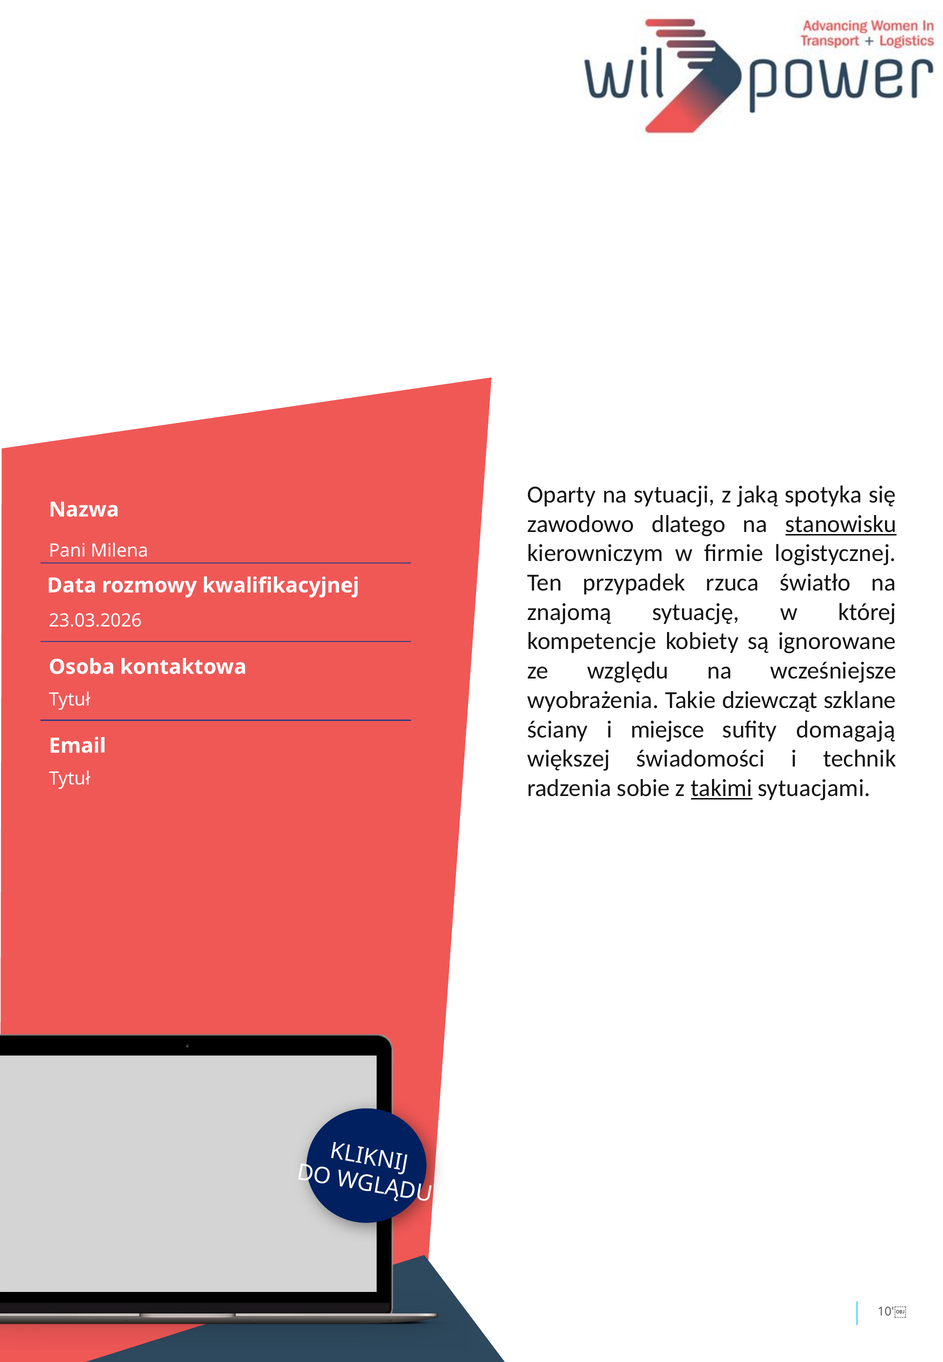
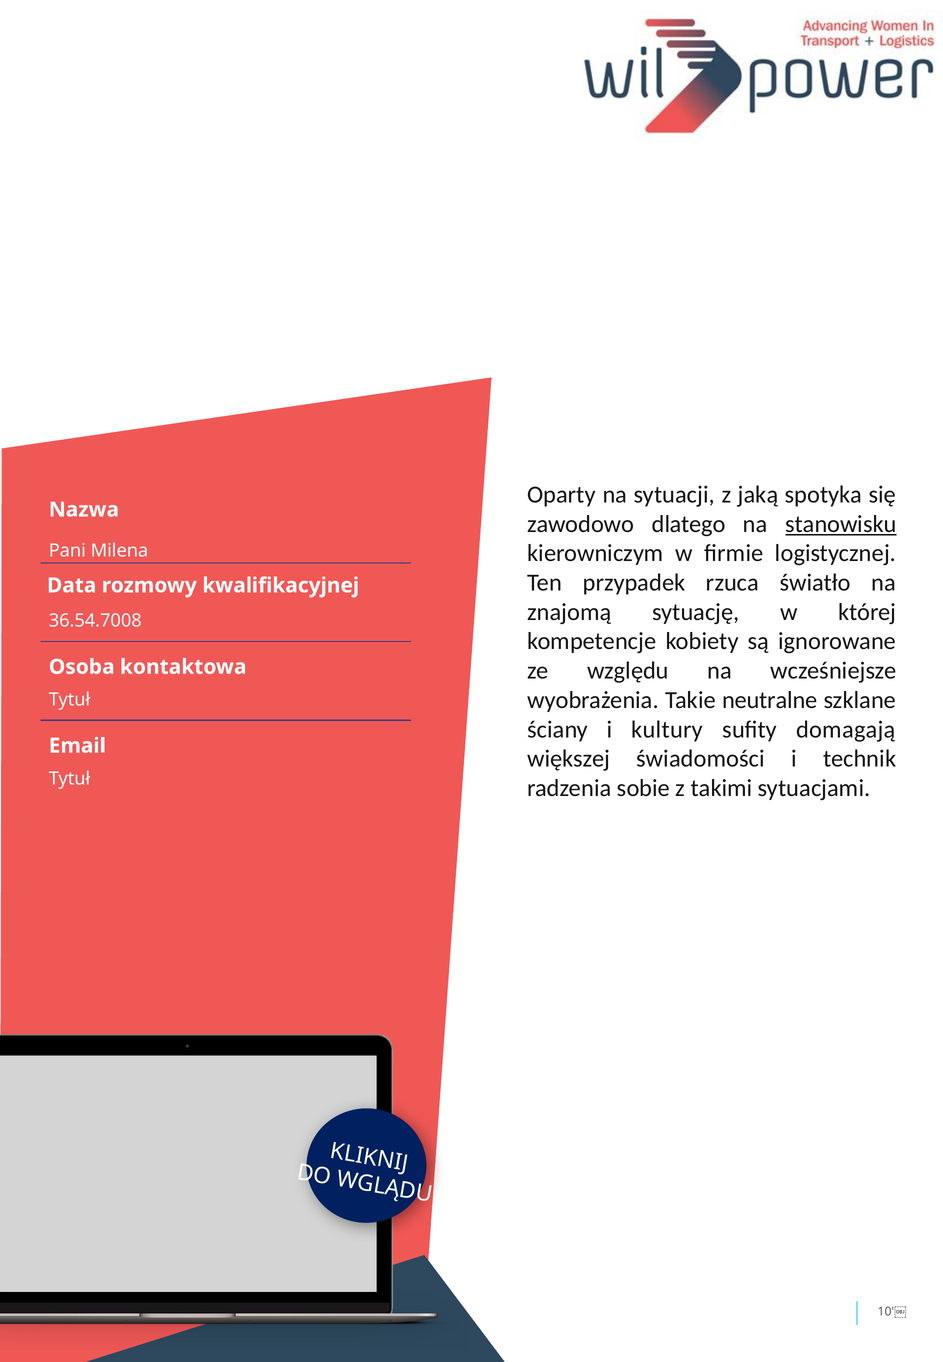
23.03.2026: 23.03.2026 -> 36.54.7008 (95, 621)
dziewcząt: dziewcząt -> neutralne (770, 700)
miejsce: miejsce -> kultury (667, 730)
takimi underline: present -> none (722, 788)
